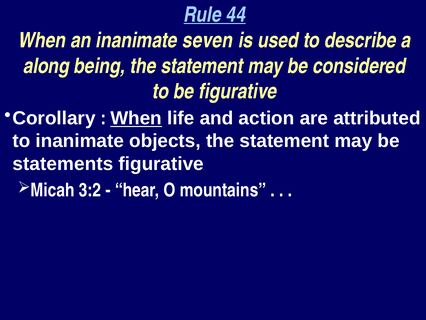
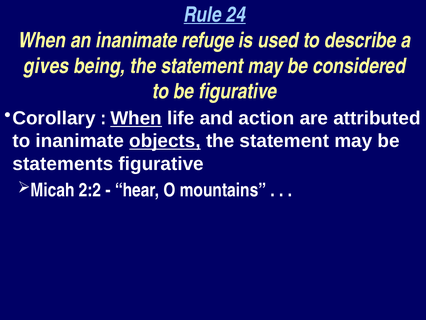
44: 44 -> 24 (236, 15)
seven: seven -> refuge (208, 40)
along: along -> gives (46, 66)
objects underline: none -> present (165, 141)
3:2: 3:2 -> 2:2 (90, 190)
